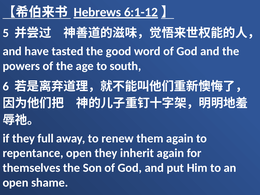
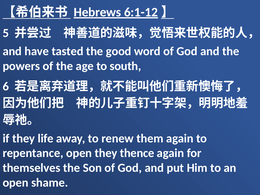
full: full -> life (46, 138)
inherit: inherit -> thence (137, 153)
